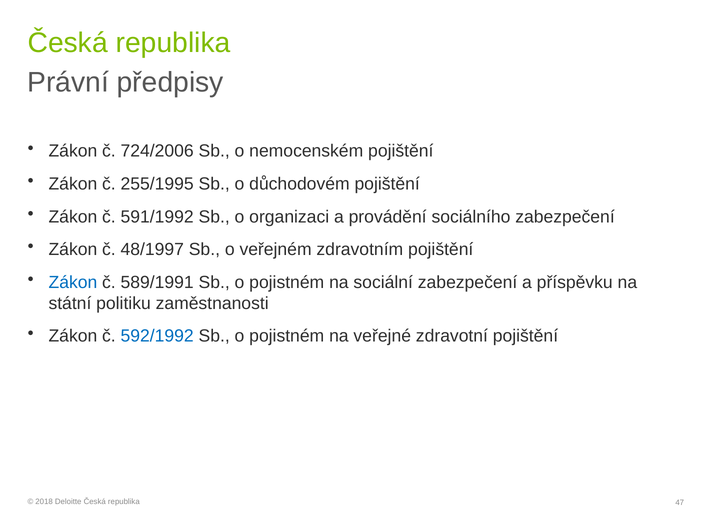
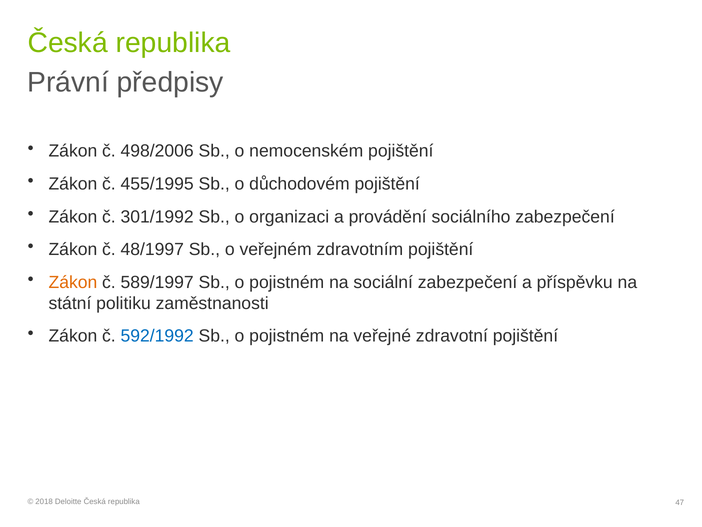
724/2006: 724/2006 -> 498/2006 (157, 151)
255/1995: 255/1995 -> 455/1995 (157, 184)
591/1992: 591/1992 -> 301/1992 (157, 217)
Zákon colour: blue -> orange (73, 282)
589/1991: 589/1991 -> 589/1997 (157, 282)
